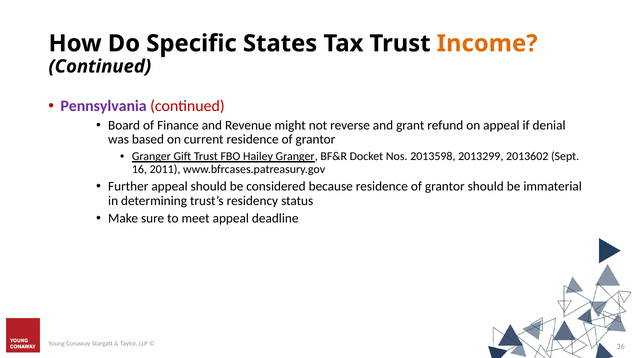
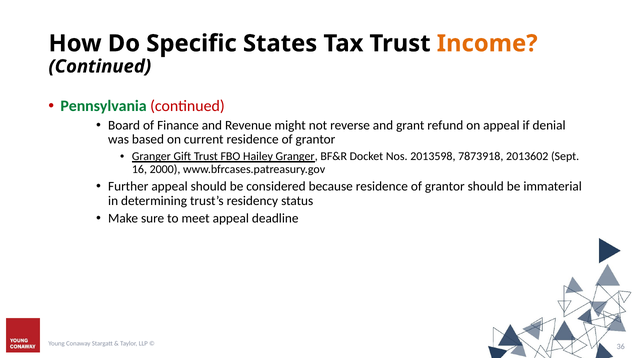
Pennsylvania colour: purple -> green (104, 106)
2013299: 2013299 -> 7873918 (481, 156)
2011: 2011 -> 2000 (165, 169)
